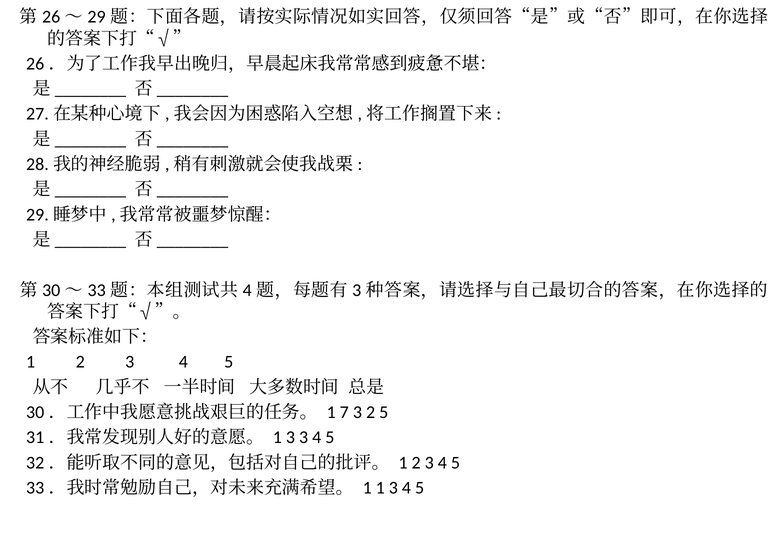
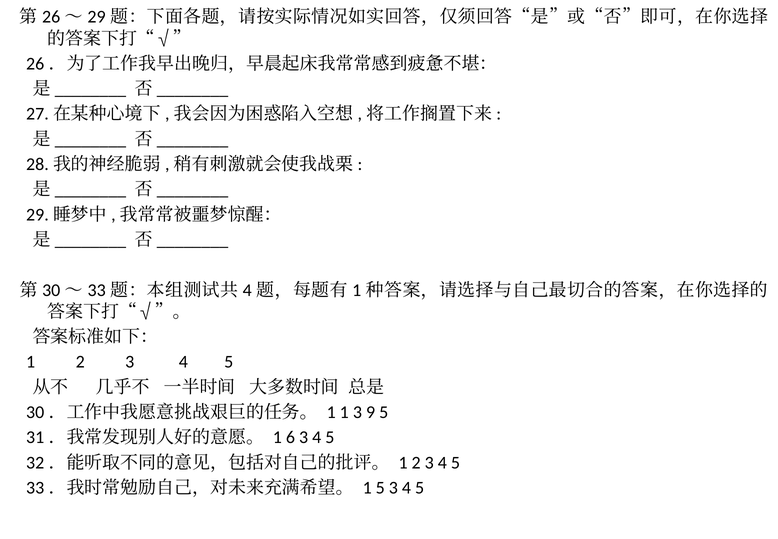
3: 3 -> 1 (357, 290)
1 7: 7 -> 1 (344, 412)
3 2: 2 -> 9 (371, 412)
3: 3 -> 6 (290, 437)
1 1: 1 -> 5 (380, 487)
